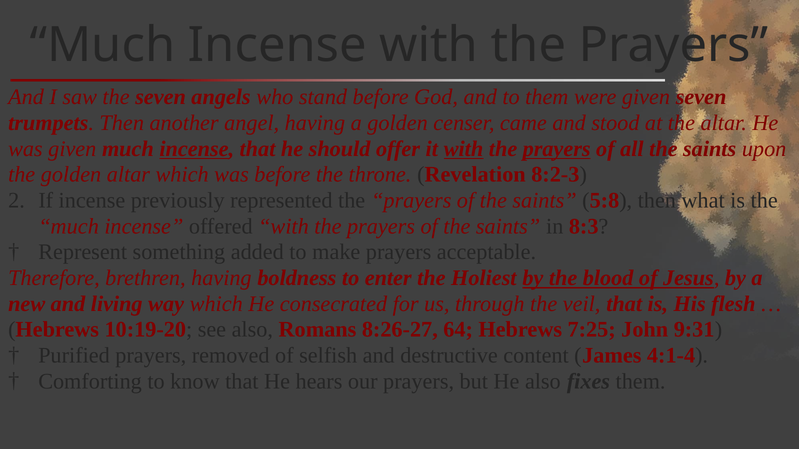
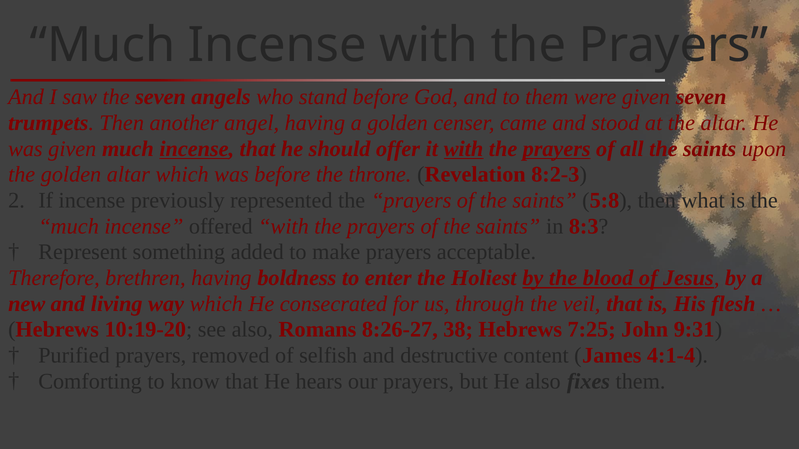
64: 64 -> 38 (458, 330)
